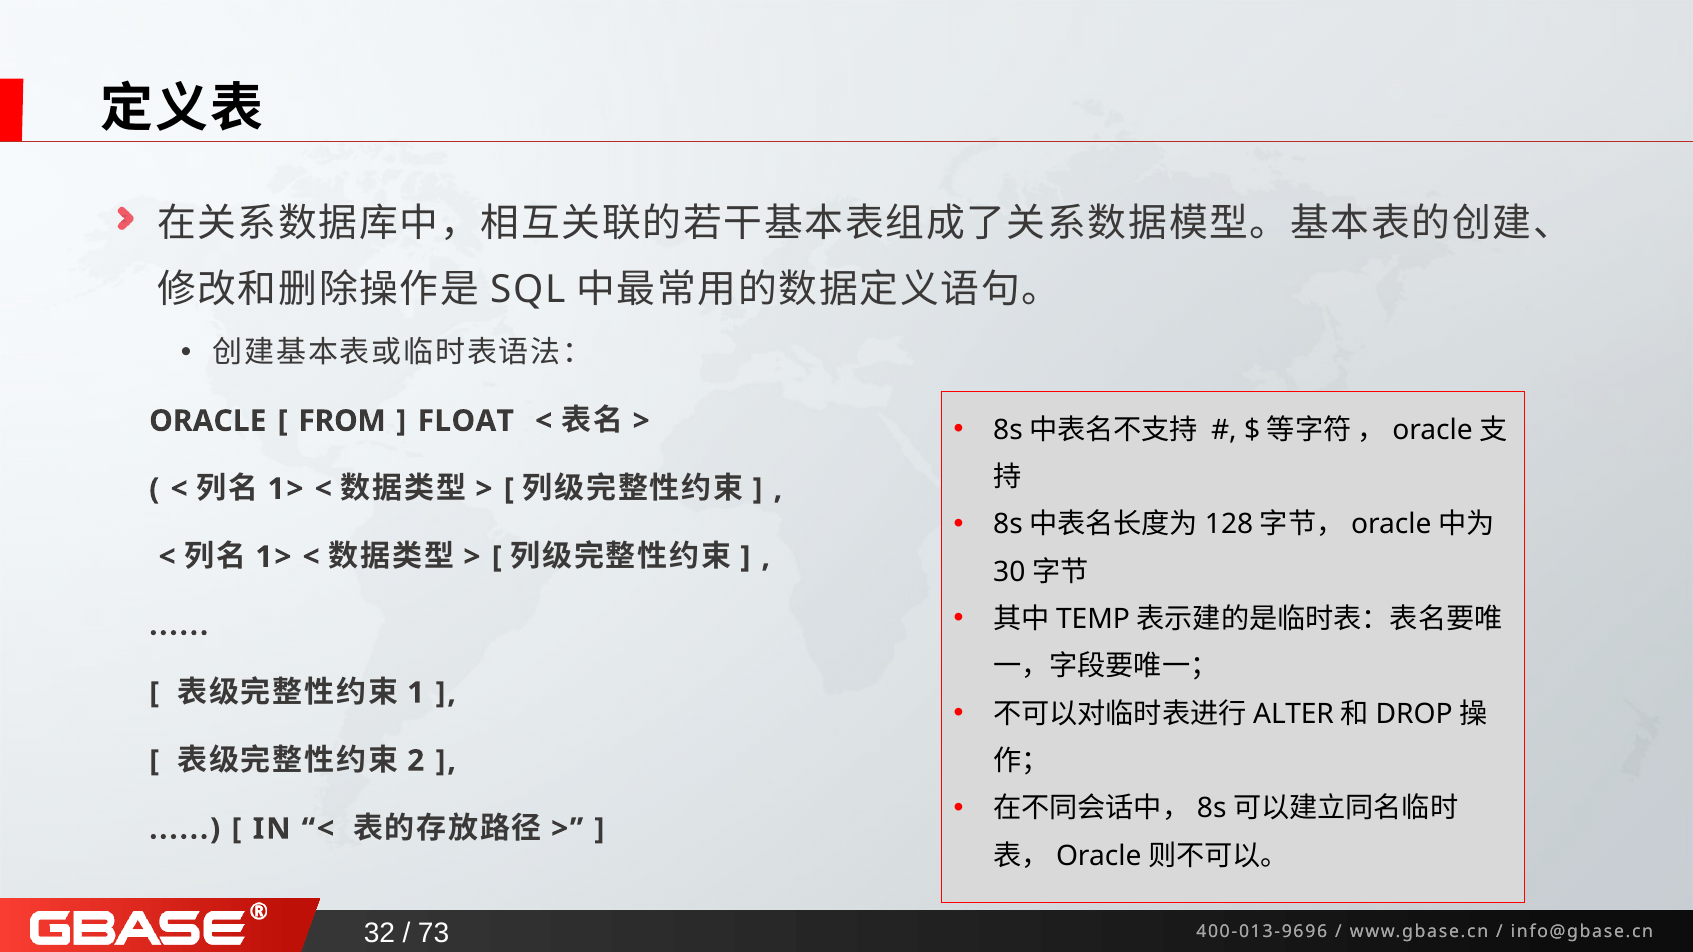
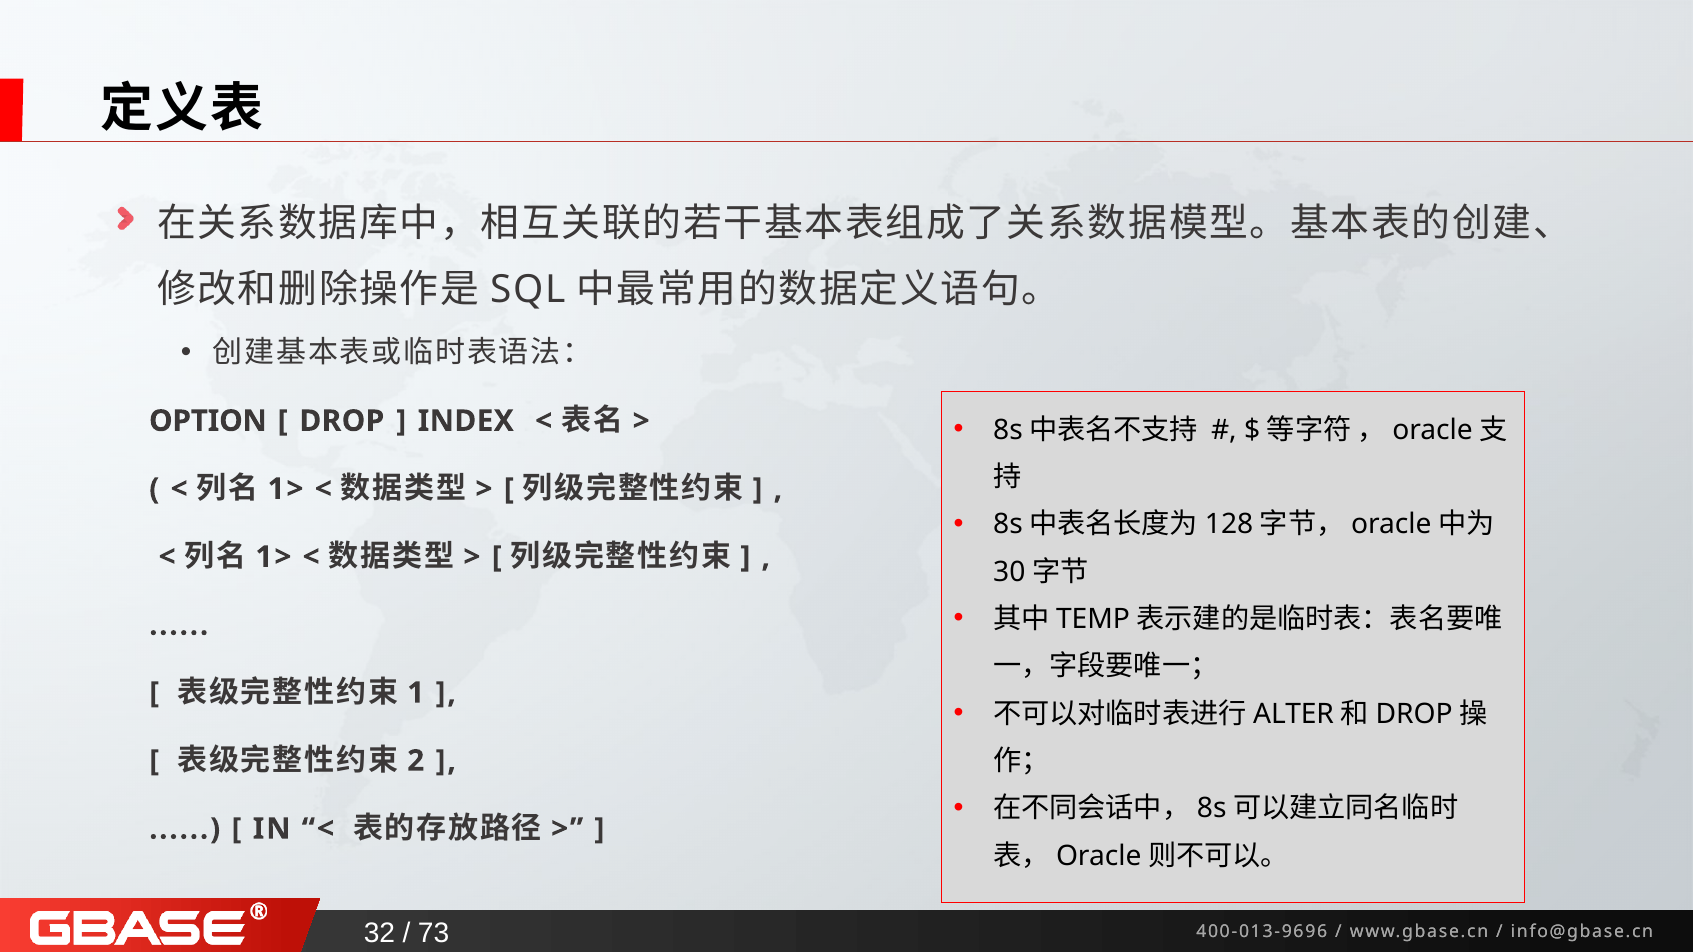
ORACLE: ORACLE -> OPTION (208, 421)
FROM: FROM -> DROP (342, 421)
FLOAT: FLOAT -> INDEX (466, 421)
